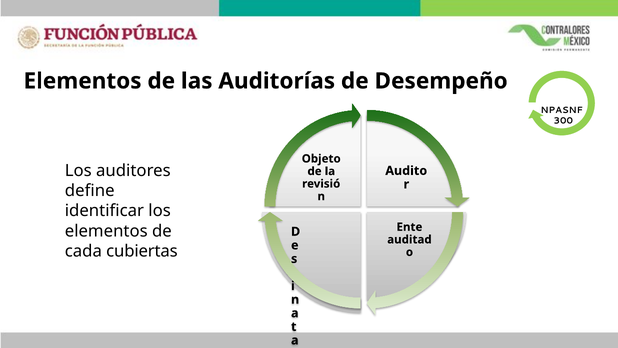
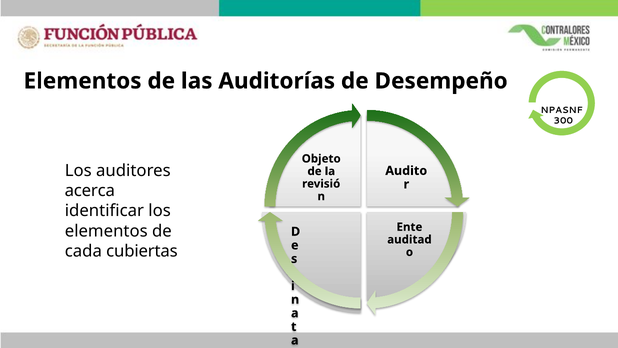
define: define -> acerca (90, 191)
